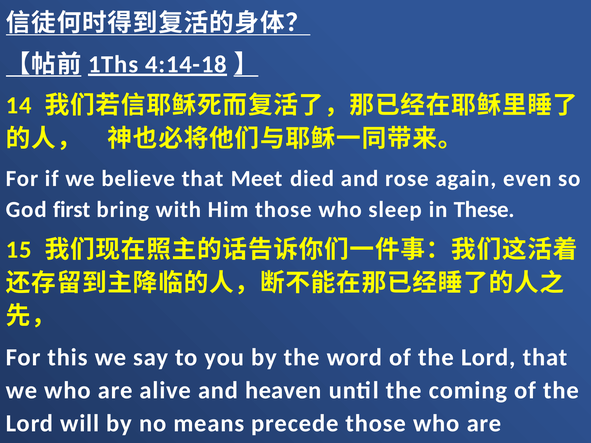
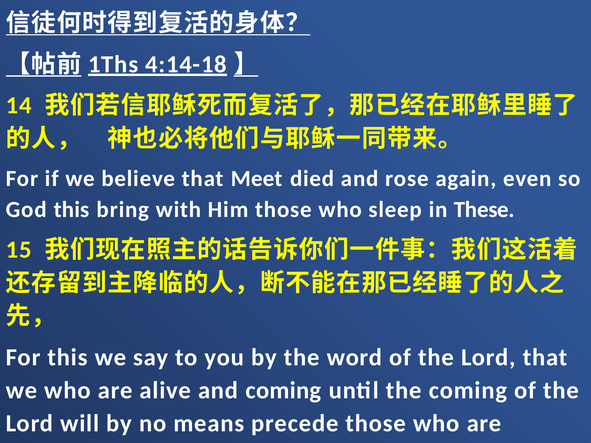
God first: first -> this (72, 210)
and heaven: heaven -> coming (283, 391)
